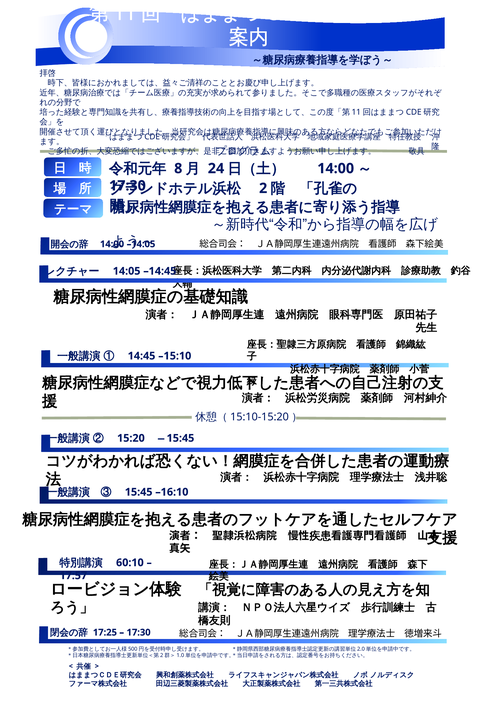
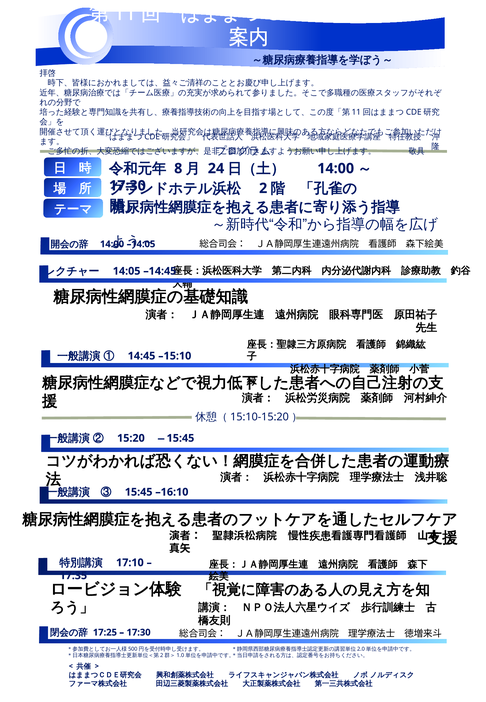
60:10: 60:10 -> 17:10 (130, 563)
17:57: 17:57 -> 17:35 (73, 576)
